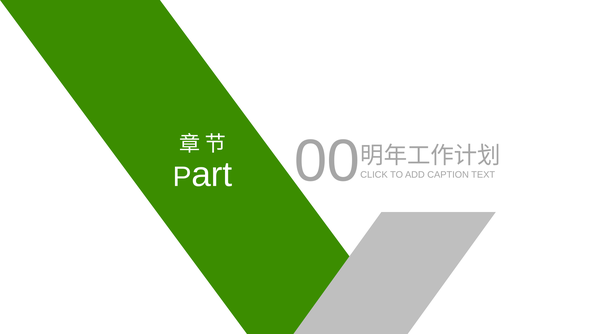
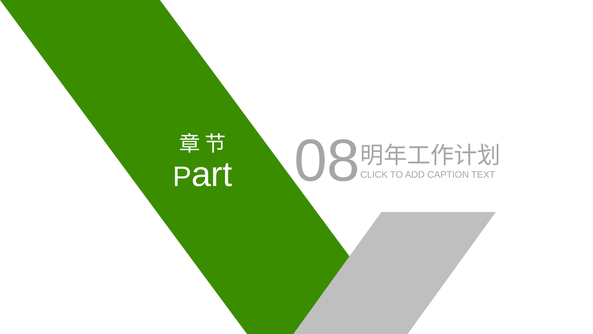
00: 00 -> 08 (327, 161)
